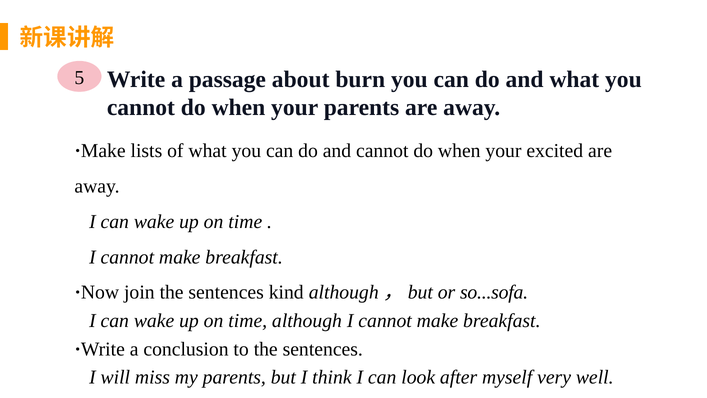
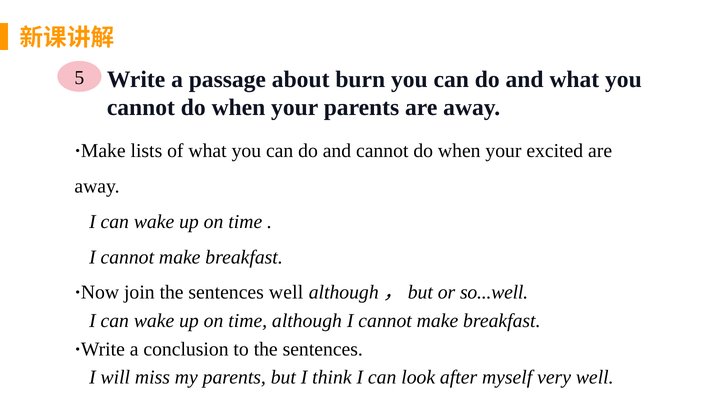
sentences kind: kind -> well (286, 292)
so...sofa: so...sofa -> so...well (494, 292)
